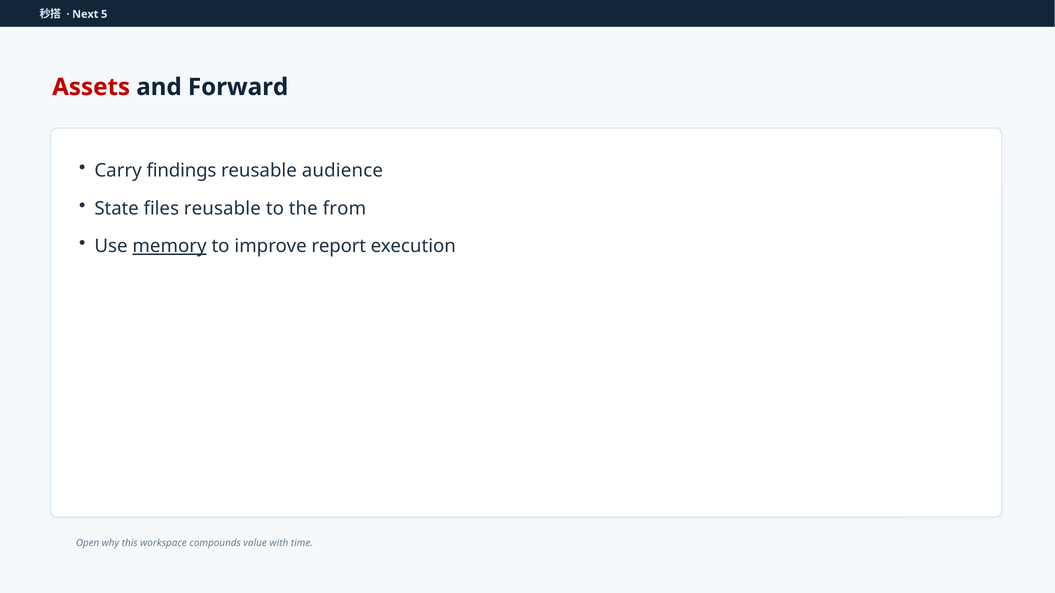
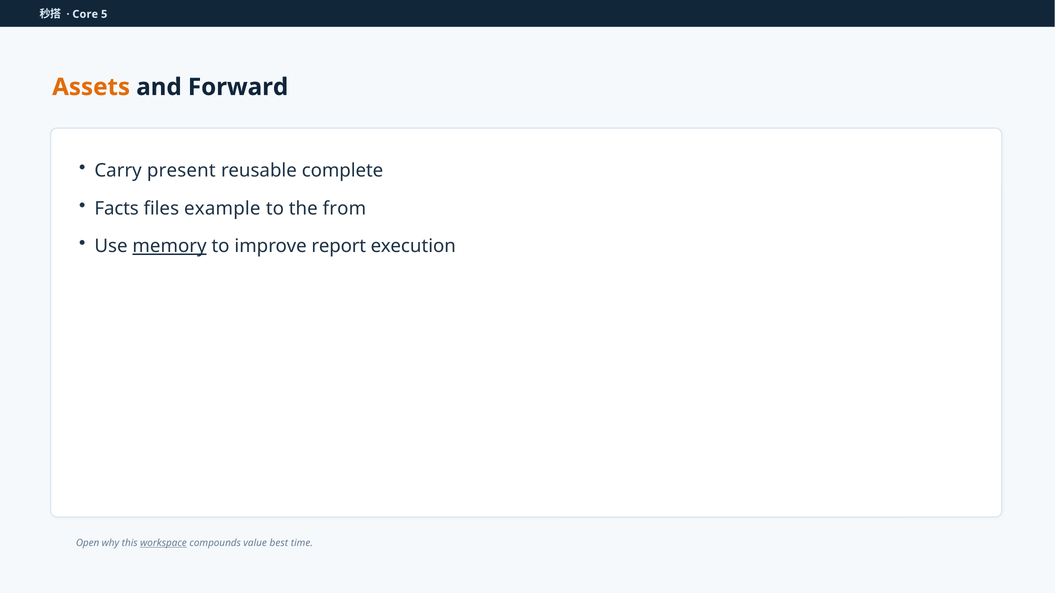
Next: Next -> Core (85, 14)
Assets colour: red -> orange (91, 87)
findings: findings -> present (181, 171)
audience: audience -> complete (343, 171)
State: State -> Facts (117, 209)
files reusable: reusable -> example (222, 209)
workspace underline: none -> present (163, 543)
with: with -> best (279, 543)
